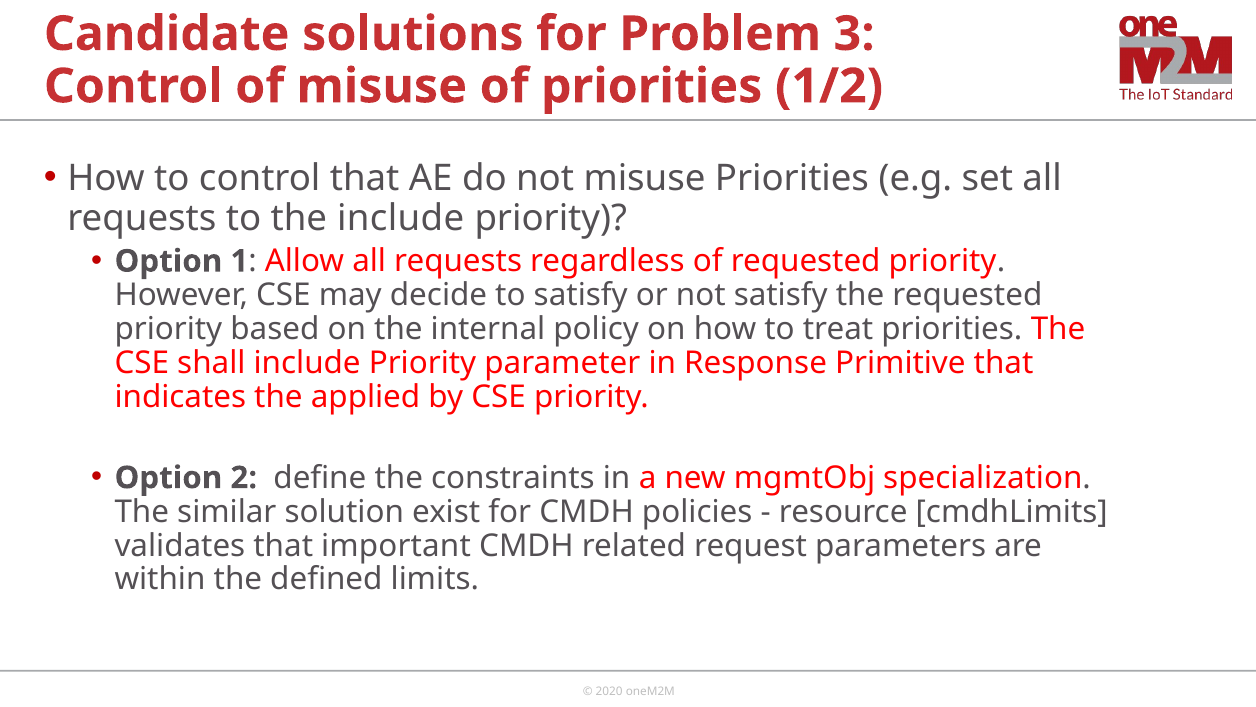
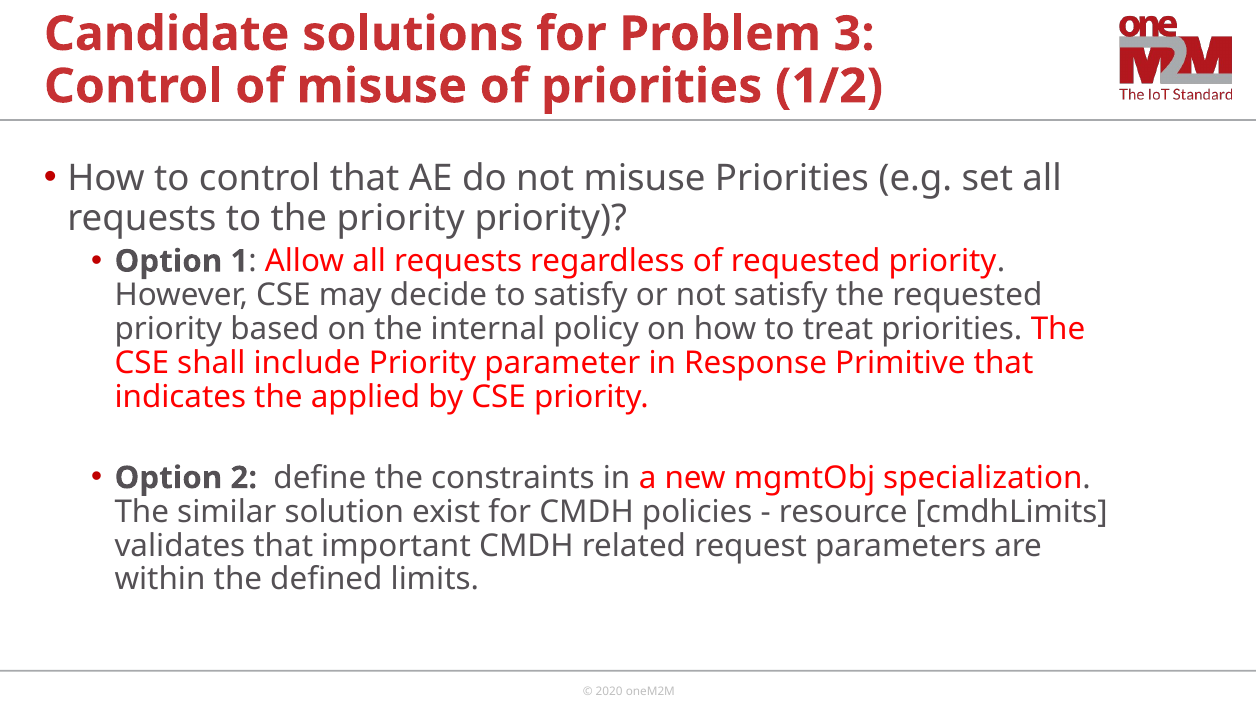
the include: include -> priority (401, 218)
